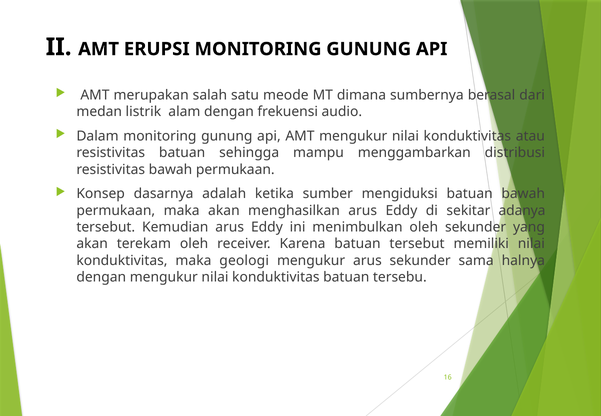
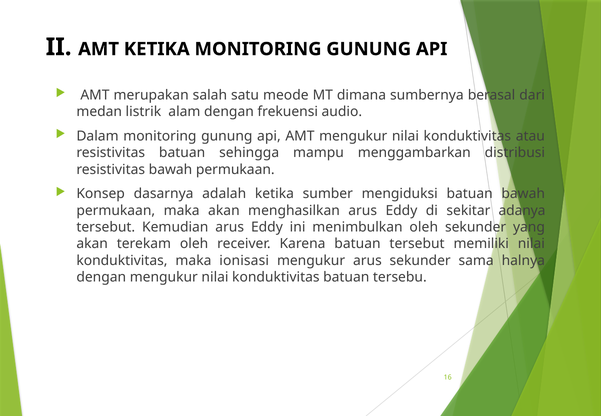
AMT ERUPSI: ERUPSI -> KETIKA (157, 49)
geologi: geologi -> ionisasi (244, 260)
